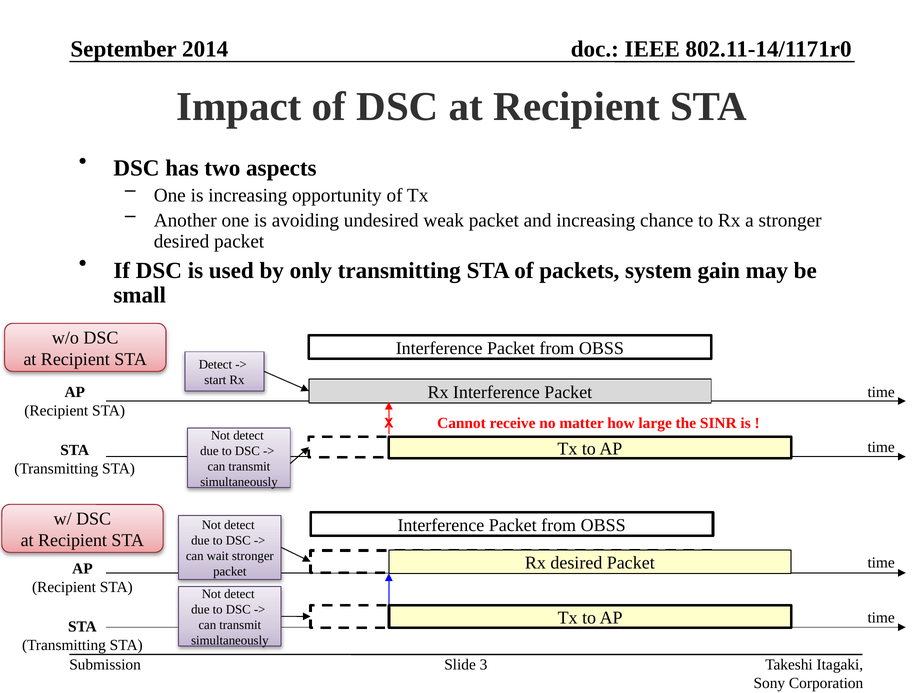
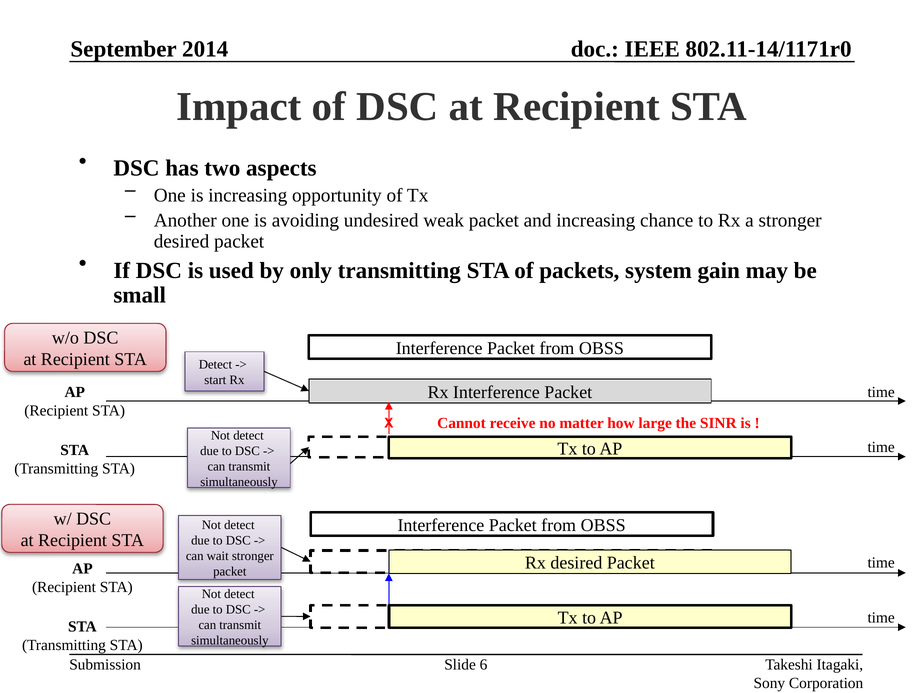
3: 3 -> 6 (484, 665)
